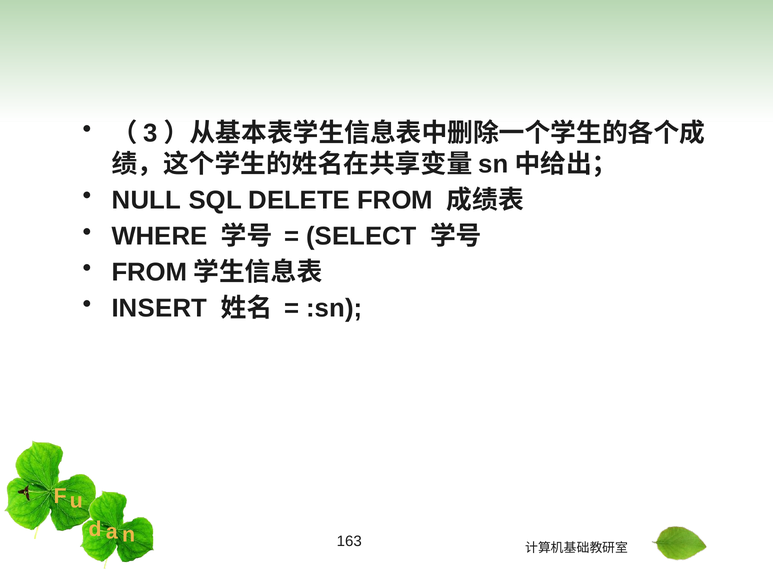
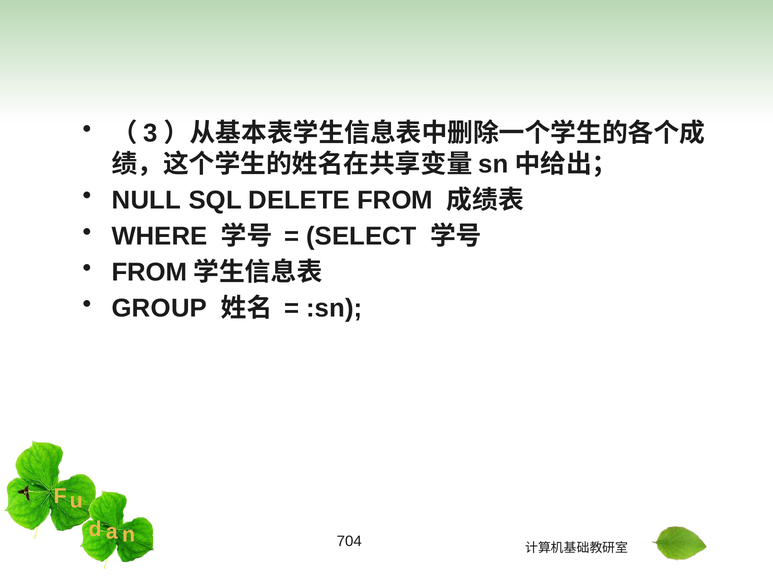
INSERT: INSERT -> GROUP (159, 309)
163: 163 -> 704 (349, 542)
